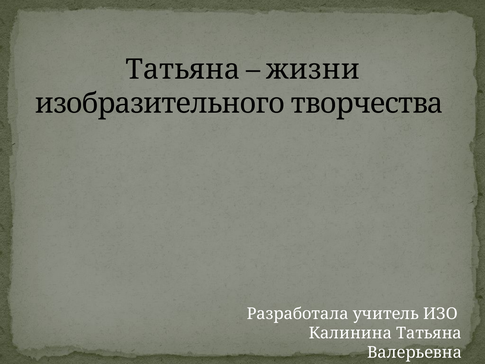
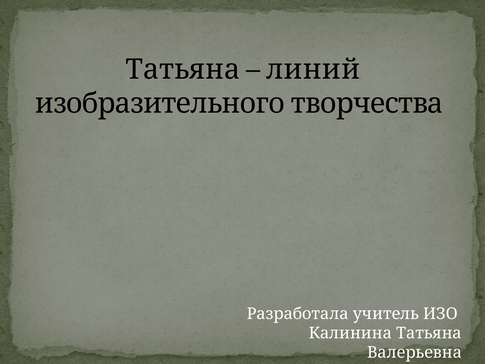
жизни: жизни -> линий (313, 69)
